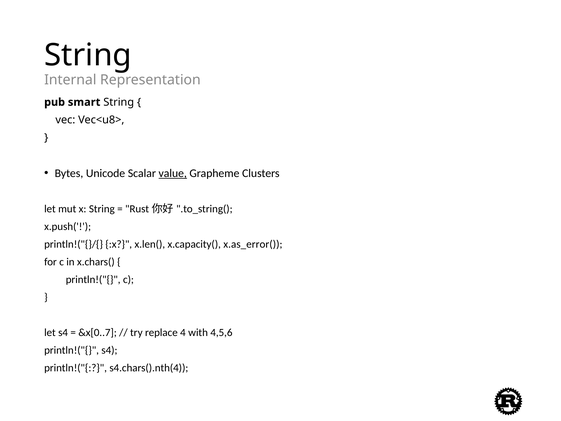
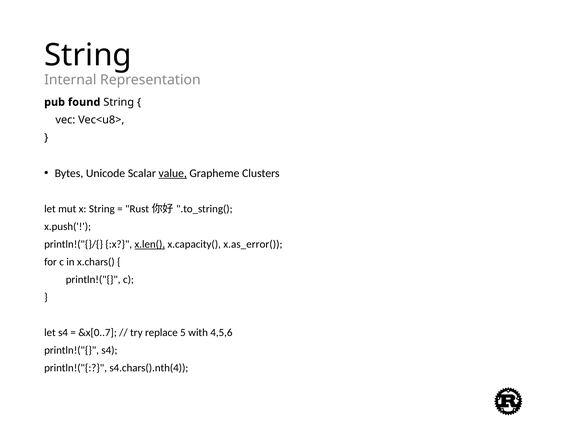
smart: smart -> found (84, 102)
x.len( underline: none -> present (150, 244)
4: 4 -> 5 (183, 332)
